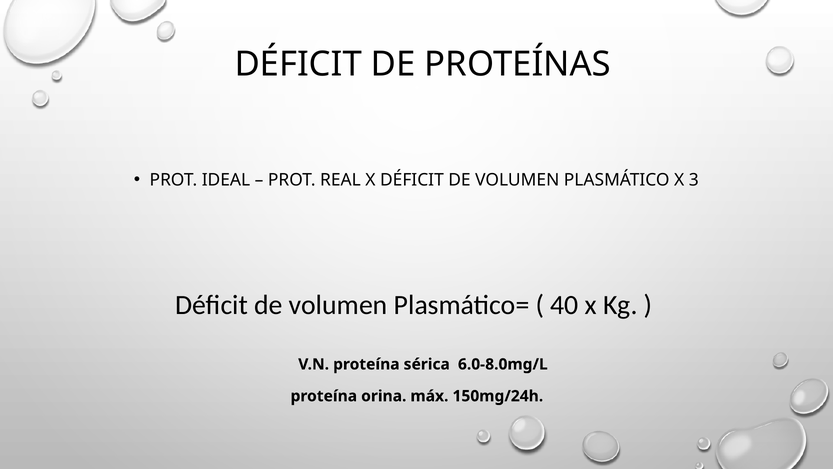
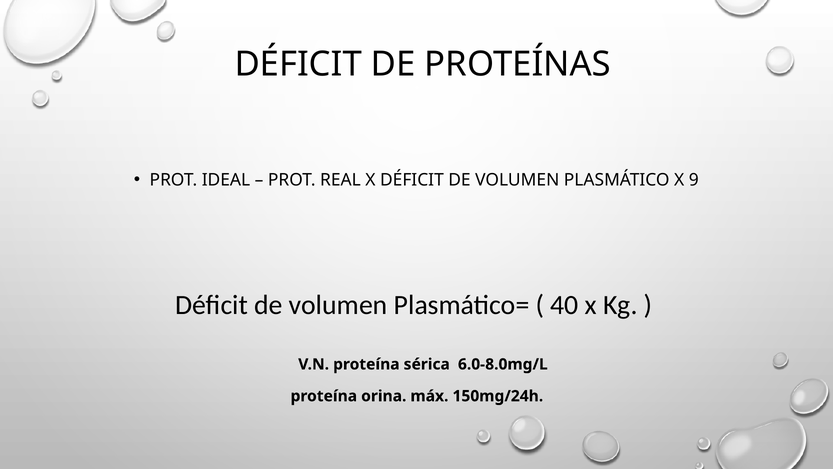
3: 3 -> 9 (694, 180)
